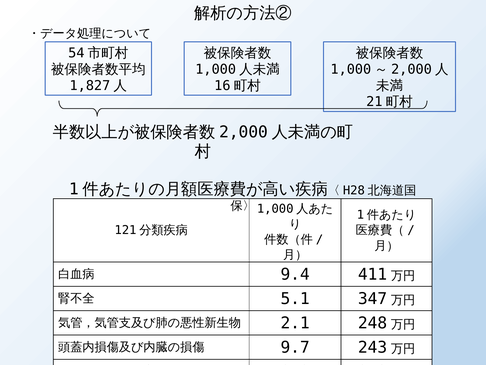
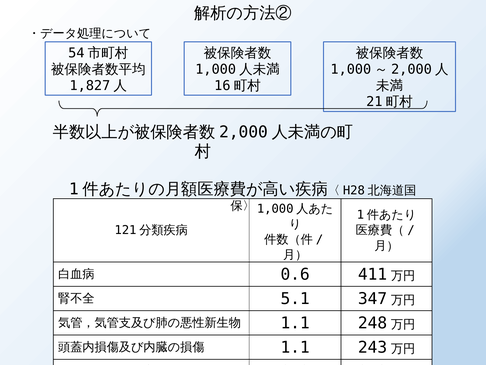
9.4: 9.4 -> 0.6 (295, 274)
2.1: 2.1 -> 1.1 (295, 323)
9.7: 9.7 -> 1.1 (295, 347)
